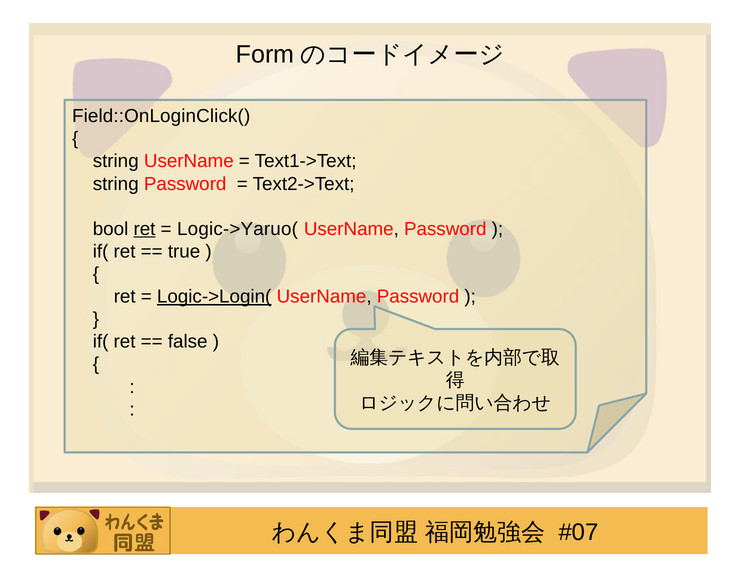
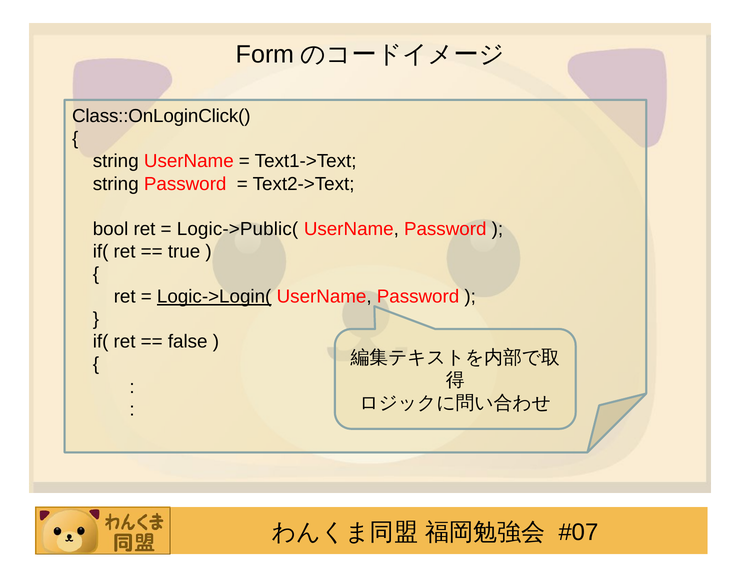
Field::OnLoginClick(: Field::OnLoginClick( -> Class::OnLoginClick( (161, 116)
ret underline: present -> none (144, 229)
Logic->Yaruo(: Logic->Yaruo( -> Logic->Public( (238, 229)
